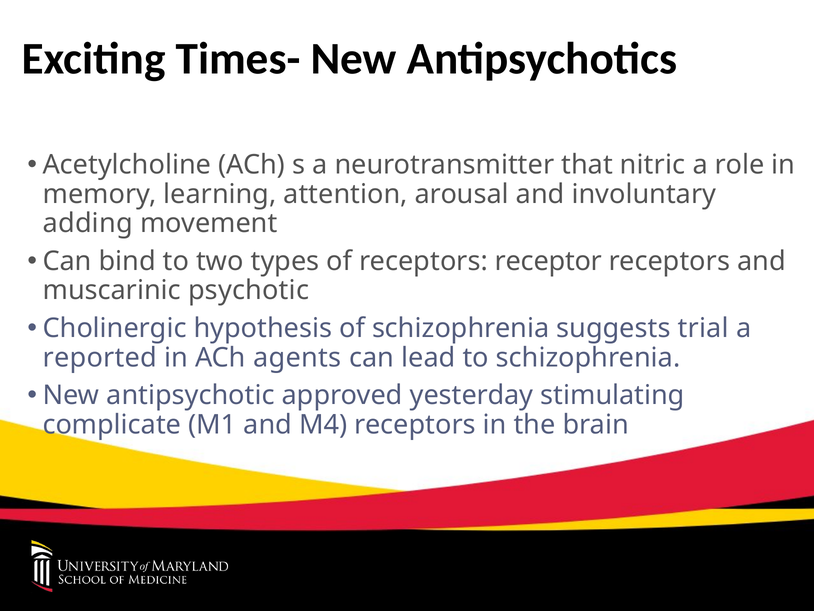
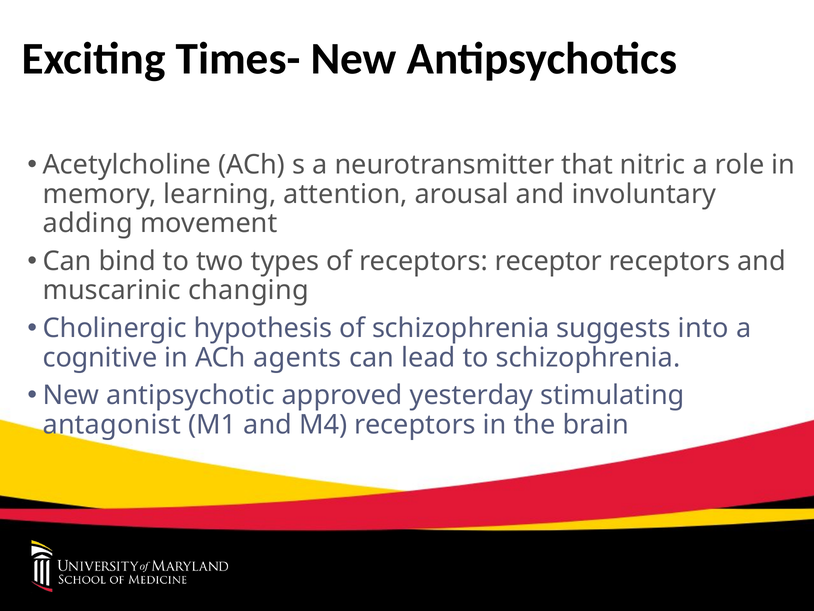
psychotic: psychotic -> changing (249, 290)
trial: trial -> into (703, 328)
reported: reported -> cognitive (100, 357)
complicate: complicate -> antagonist (112, 424)
